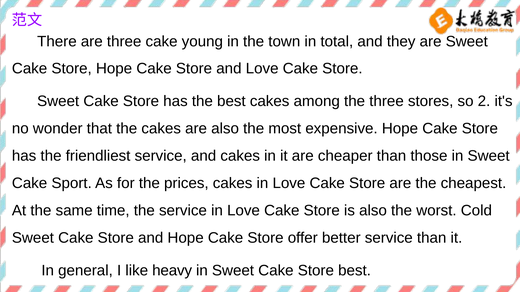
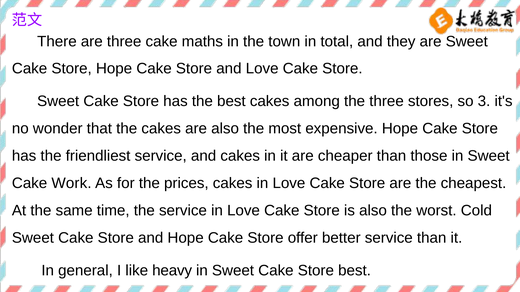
young: young -> maths (202, 41)
2: 2 -> 3 (484, 102)
Sport: Sport -> Work (72, 183)
